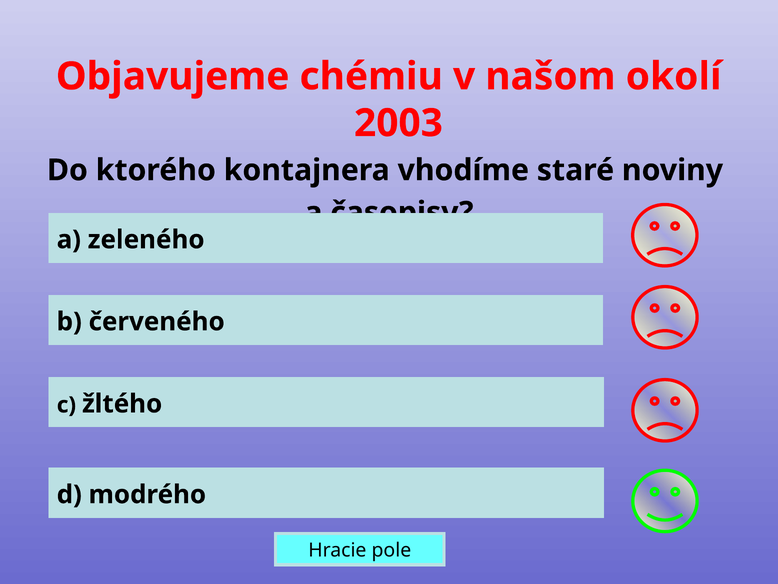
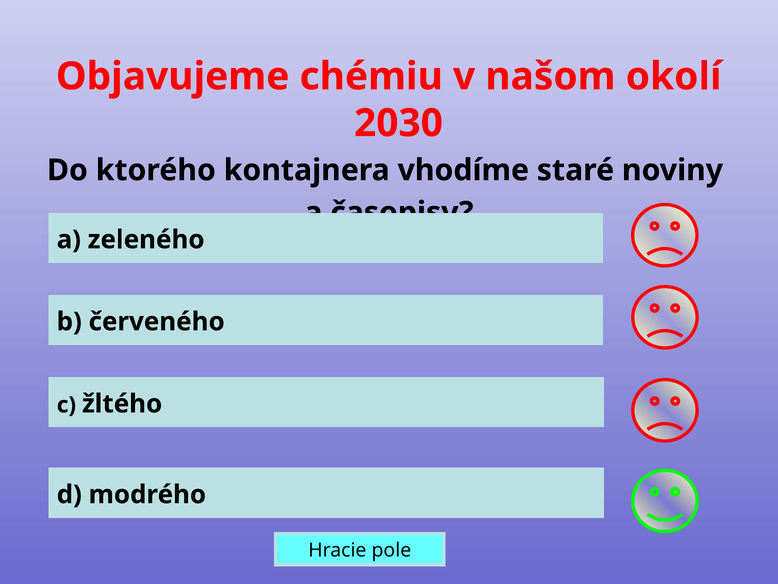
2003: 2003 -> 2030 (398, 123)
